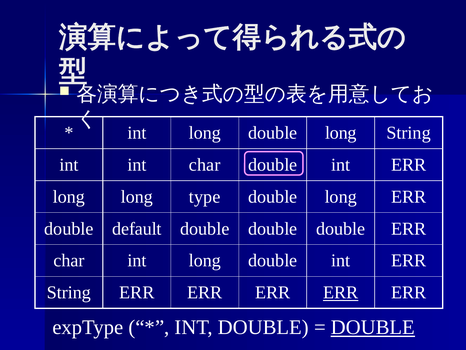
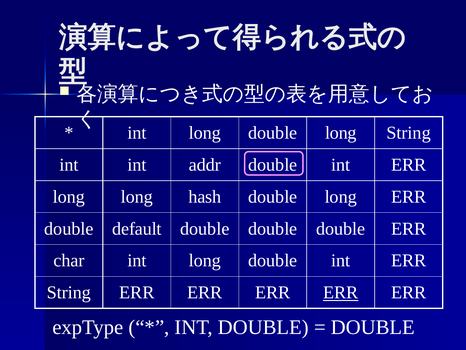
int char: char -> addr (205, 165)
type: type -> hash (205, 196)
DOUBLE underline: present -> none (373, 327)
